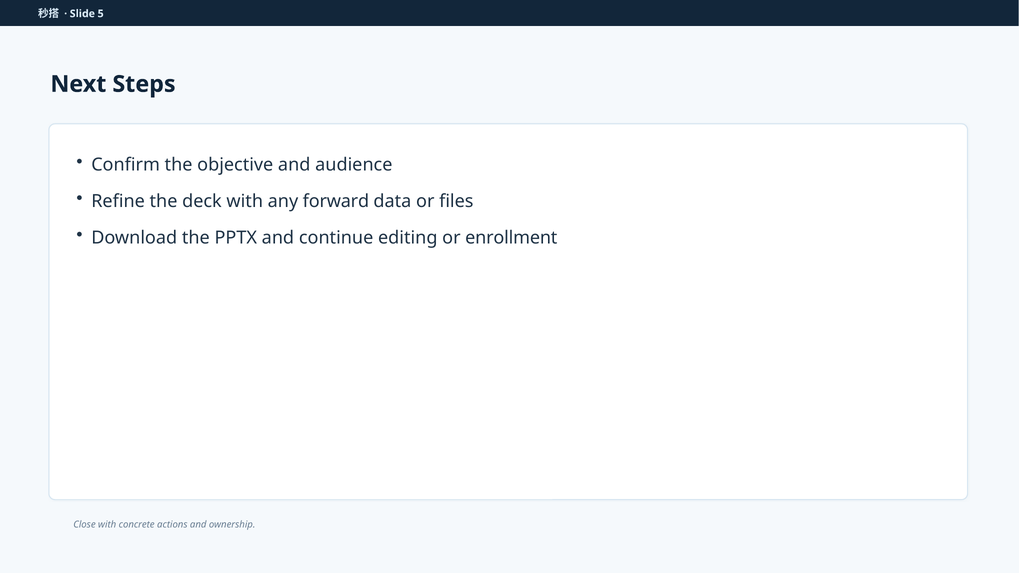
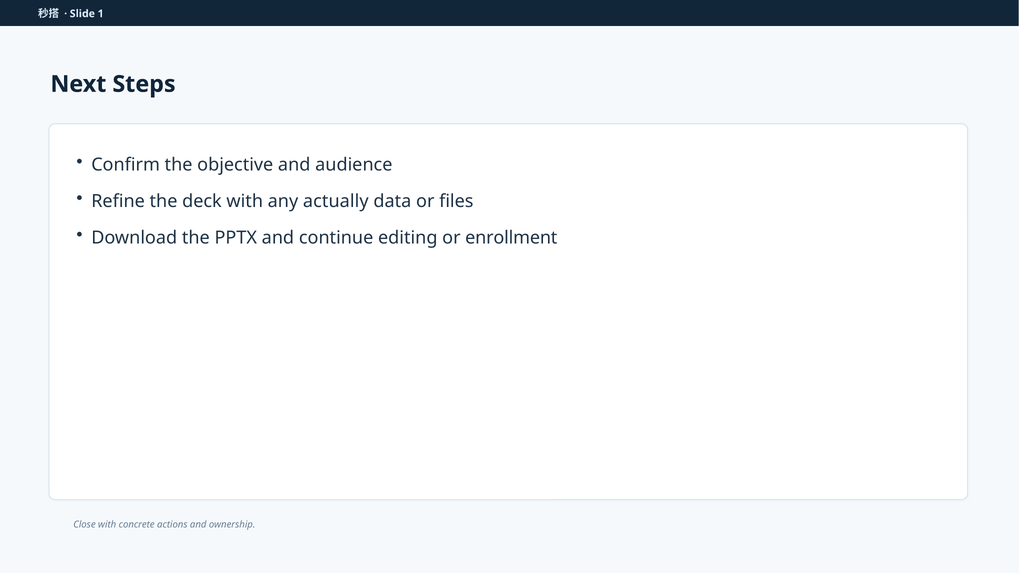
5: 5 -> 1 (101, 14)
forward: forward -> actually (336, 201)
